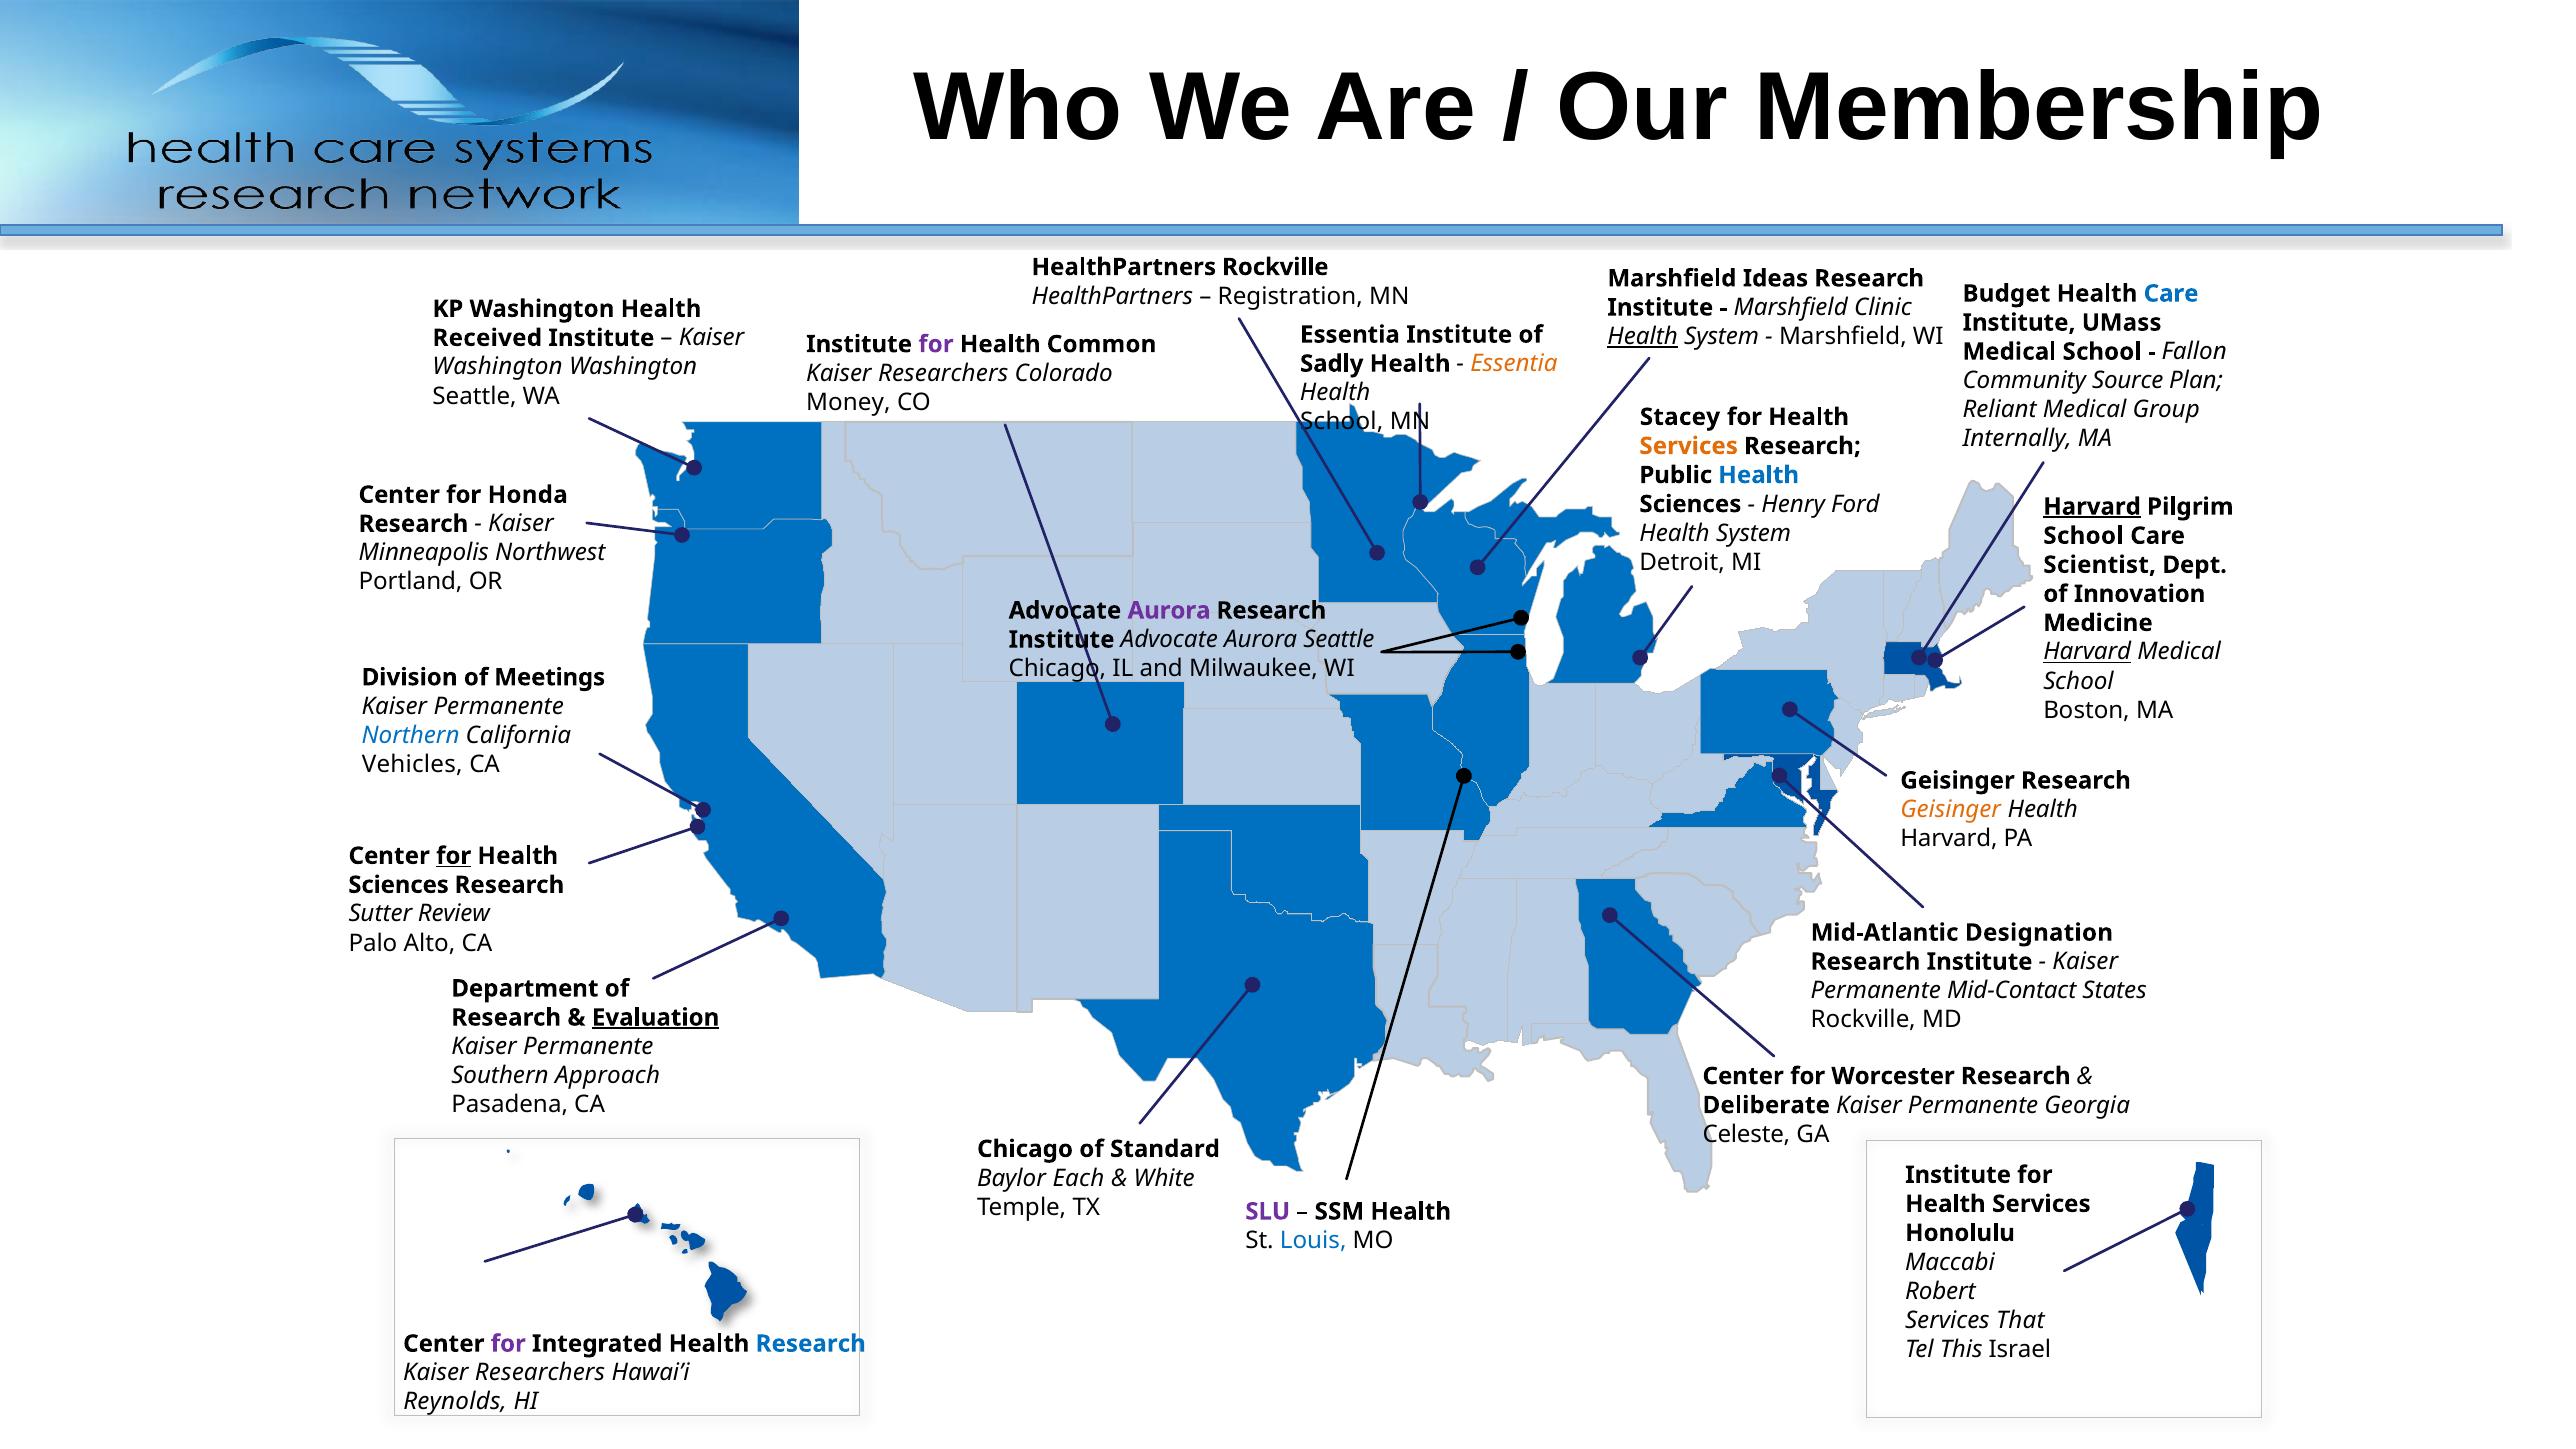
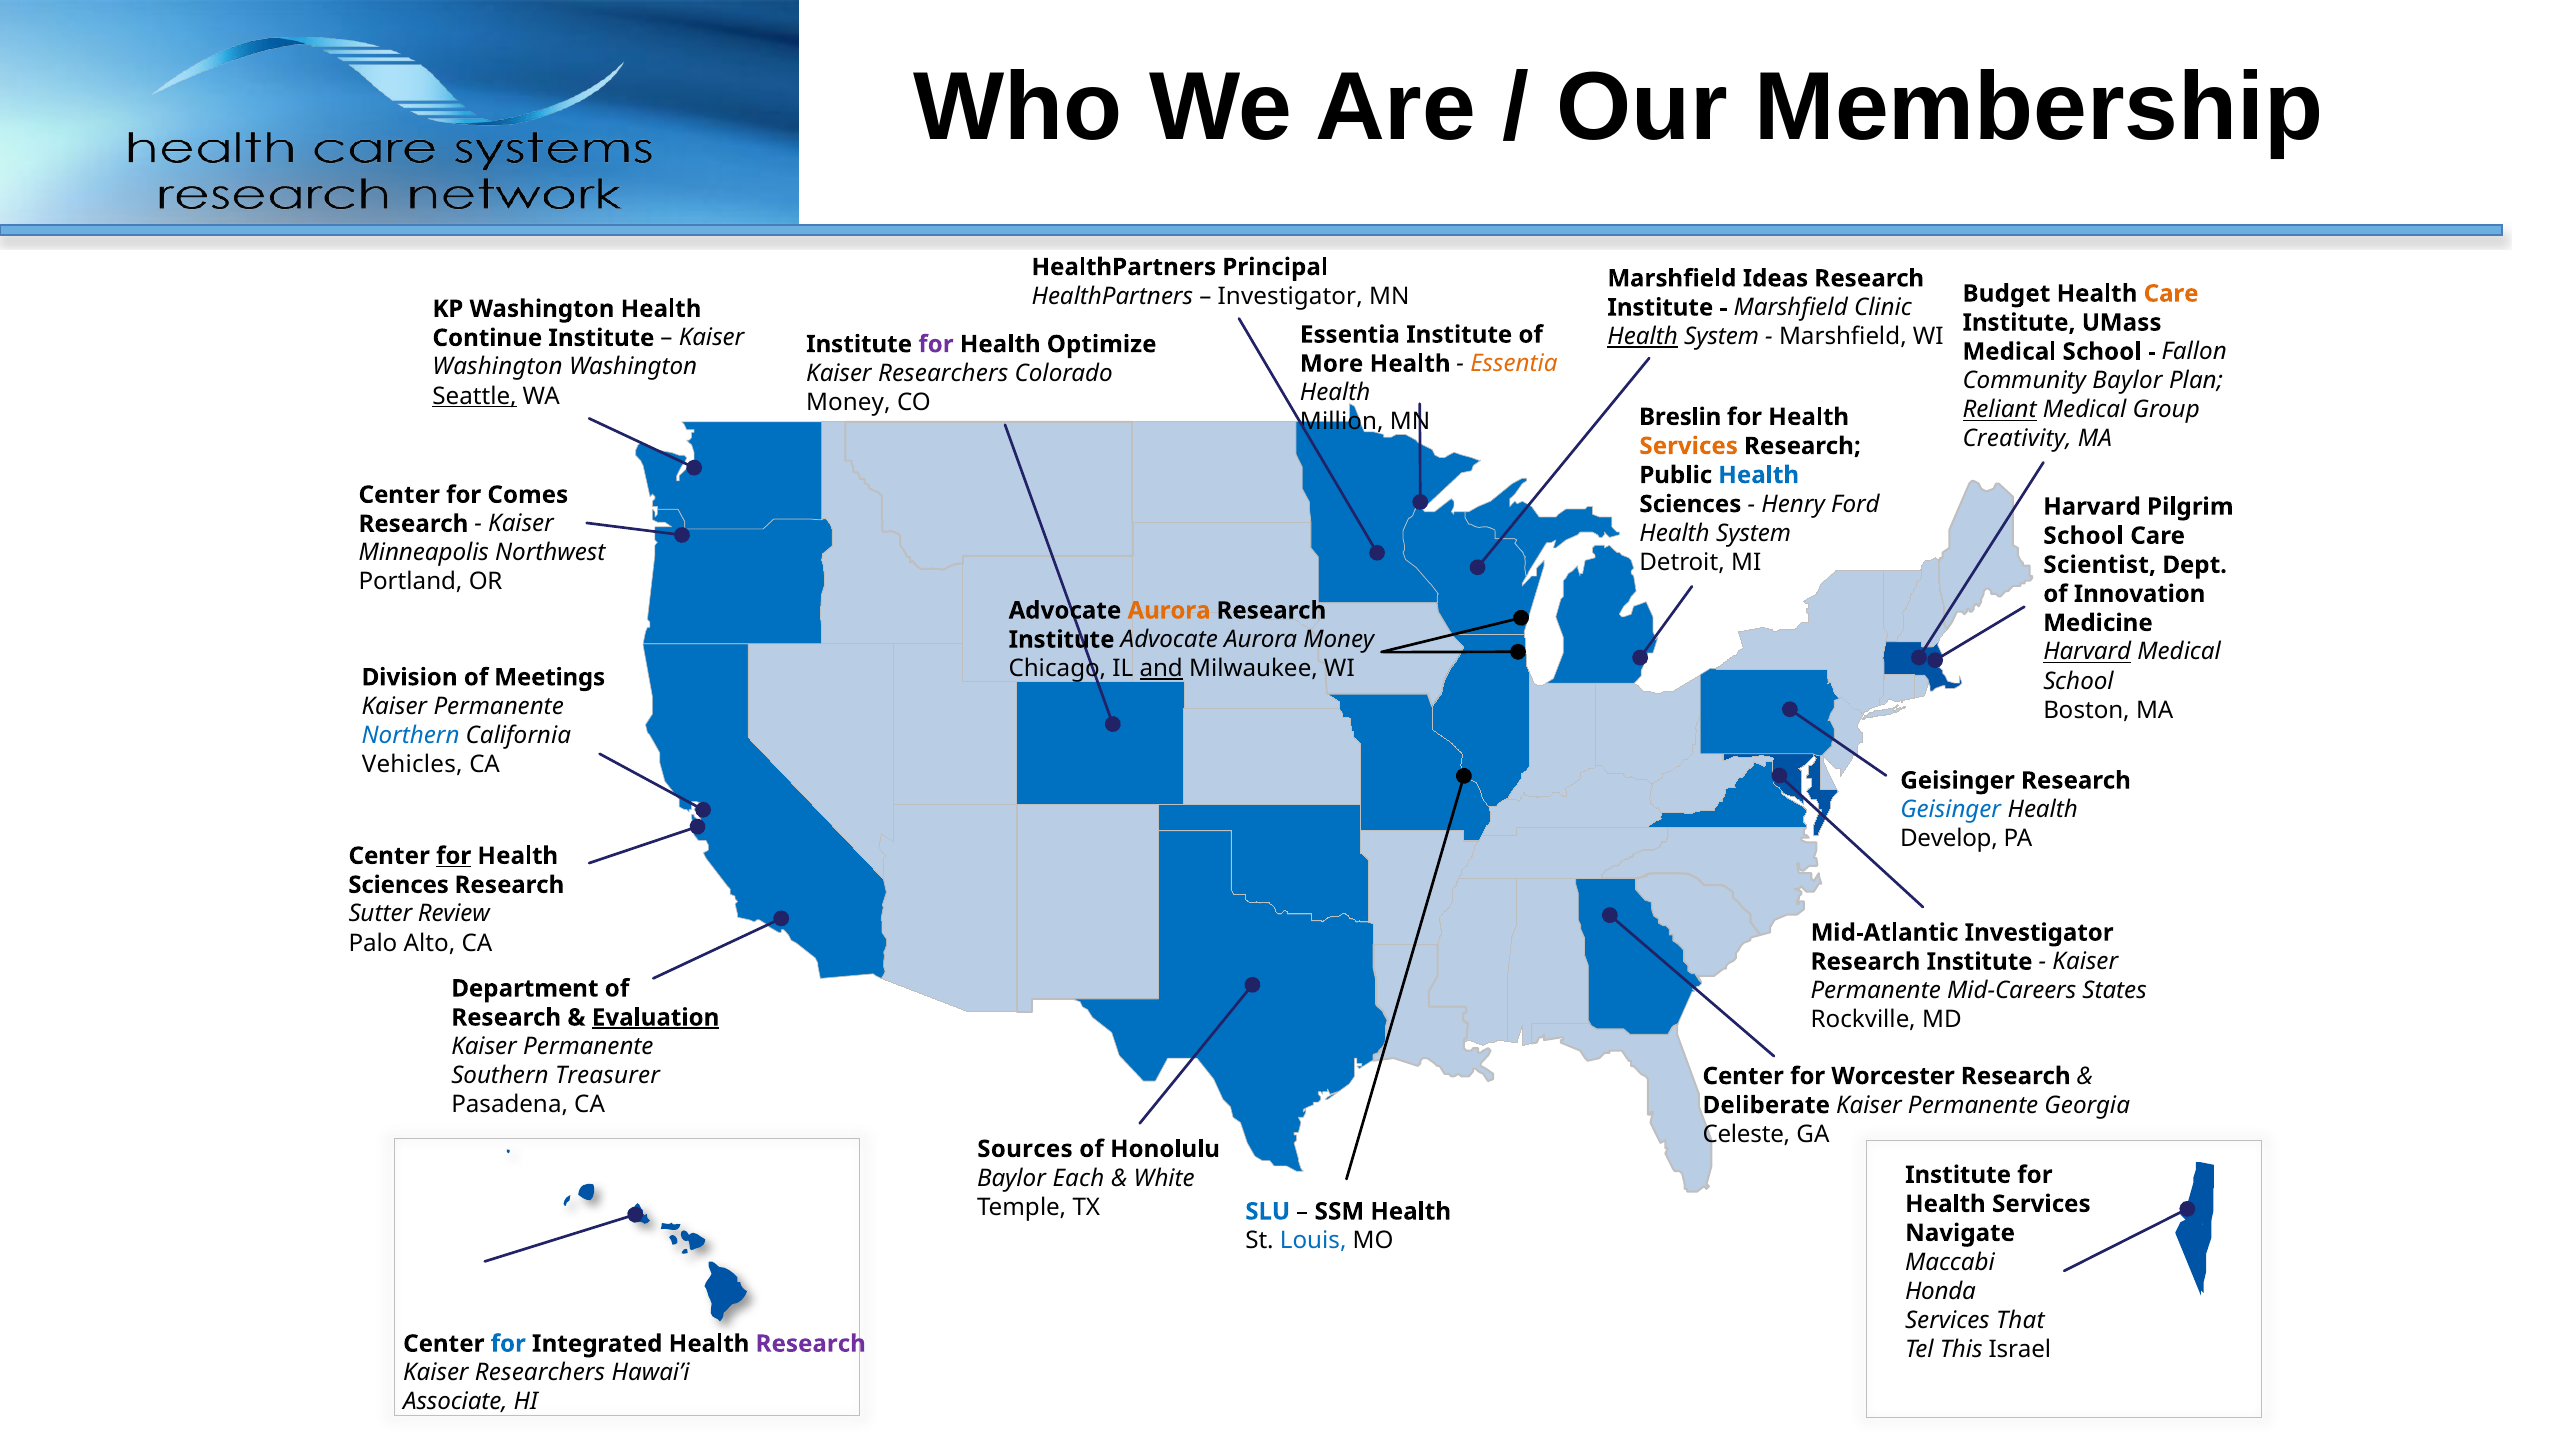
HealthPartners Rockville: Rockville -> Principal (1275, 267)
Registration: Registration -> Investigator (1290, 296)
Care colour: blue -> orange (2171, 294)
Received: Received -> Continue (487, 338)
Common: Common -> Optimize (1102, 344)
Sadly: Sadly -> More (1332, 364)
Community Source: Source -> Baylor (2128, 381)
Seattle underline: none -> present (475, 396)
Reliant underline: none -> present (2000, 410)
Stacey: Stacey -> Breslin (1680, 417)
School: School -> Million (1342, 422)
Internally: Internally -> Creativity (2017, 439)
Honda: Honda -> Comes (528, 495)
Harvard underline: present -> none (2092, 507)
Aurora colour: purple -> orange (1169, 611)
Aurora Seattle: Seattle -> Money (1339, 640)
and underline: none -> present (1161, 669)
Geisinger colour: orange -> blue (1951, 810)
Harvard: Harvard -> Develop (1949, 839)
Mid-Atlantic Designation: Designation -> Investigator (2039, 933)
Mid-Contact: Mid-Contact -> Mid-Careers (2012, 991)
Approach: Approach -> Treasurer (608, 1076)
Chicago: Chicago -> Sources (1025, 1149)
Standard: Standard -> Honolulu (1165, 1149)
SLU colour: purple -> blue (1268, 1212)
Honolulu: Honolulu -> Navigate (1960, 1233)
Robert: Robert -> Honda (1940, 1291)
for colour: purple -> blue (508, 1344)
Research colour: blue -> purple (811, 1344)
Reynolds: Reynolds -> Associate (455, 1402)
